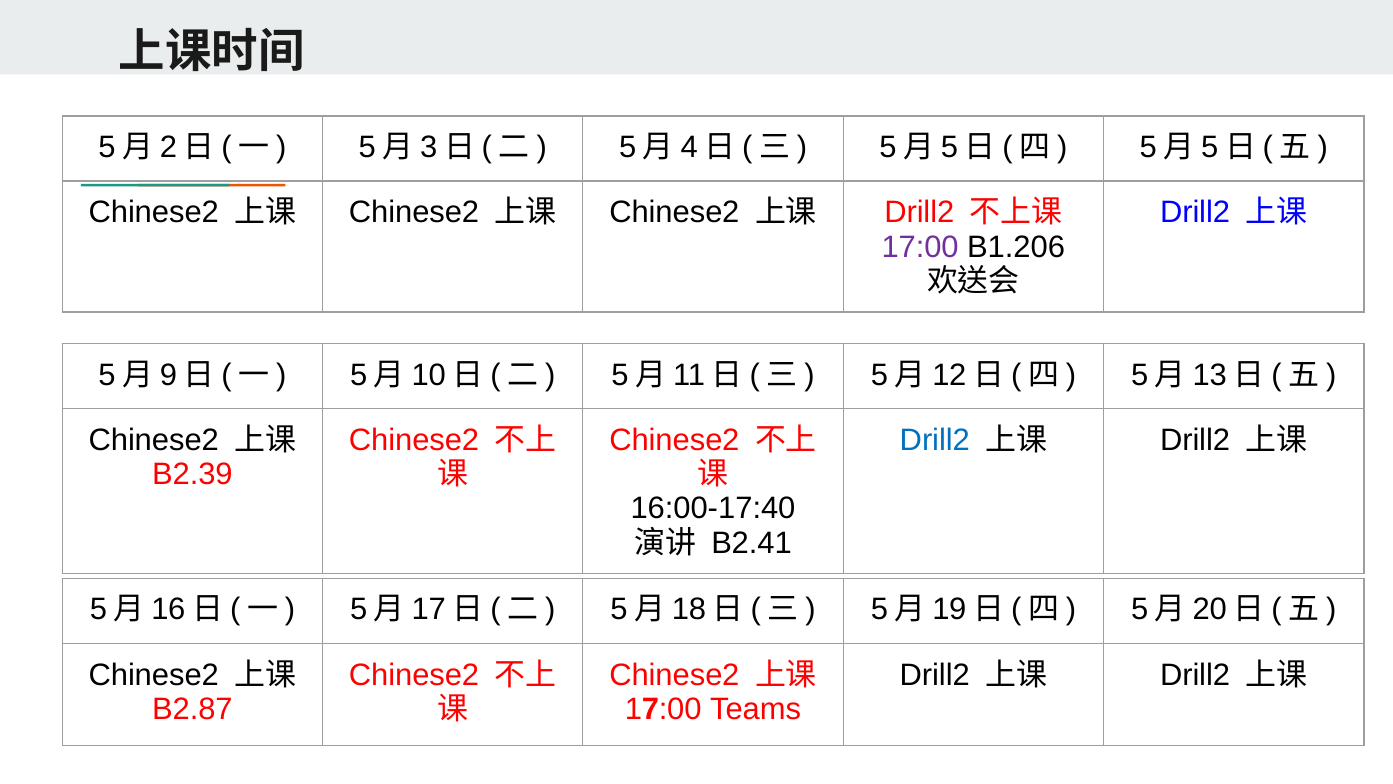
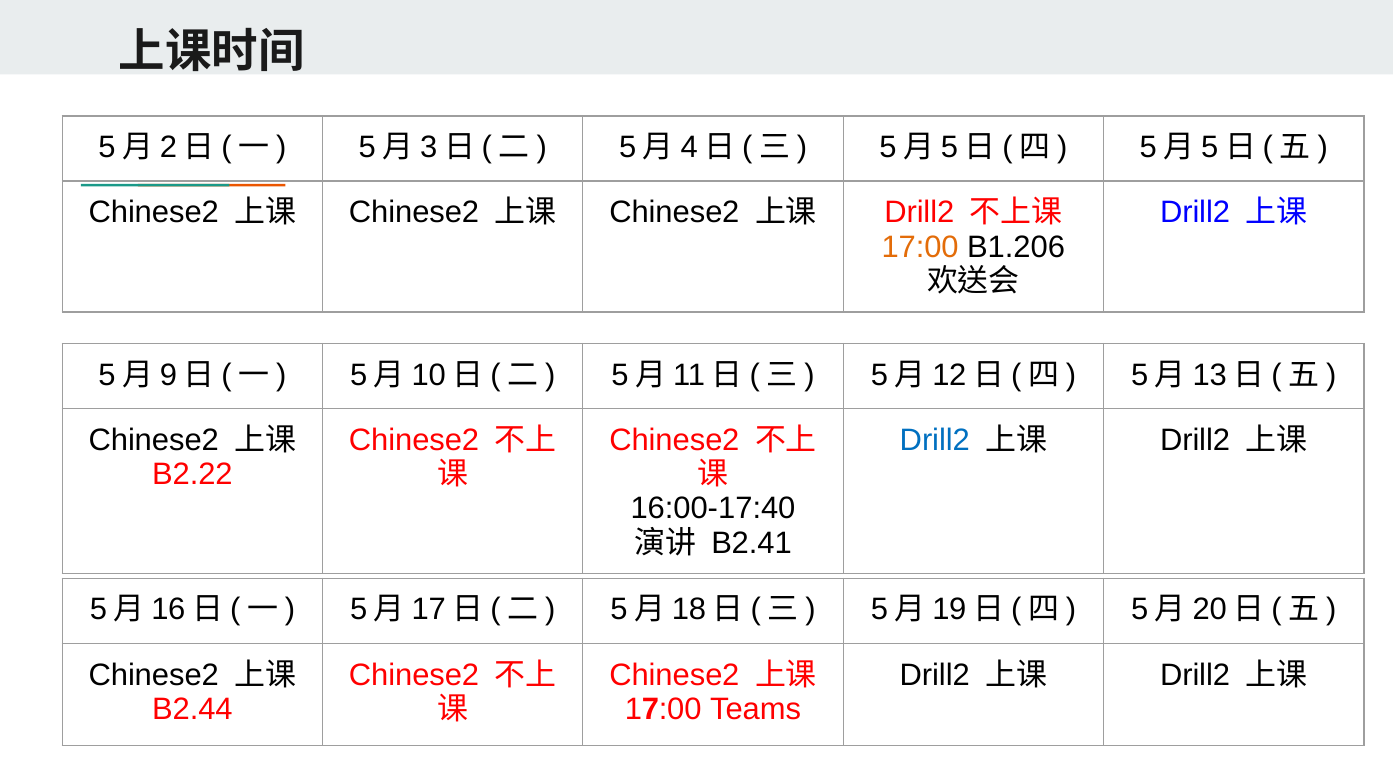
17:00 colour: purple -> orange (920, 247)
B2.39: B2.39 -> B2.22 (192, 474)
B2.87: B2.87 -> B2.44 (192, 709)
